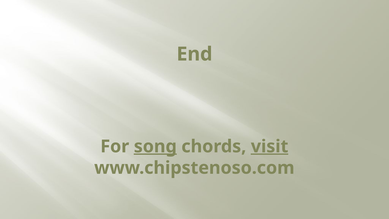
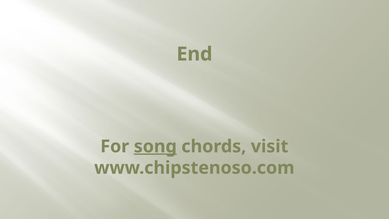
visit underline: present -> none (270, 146)
